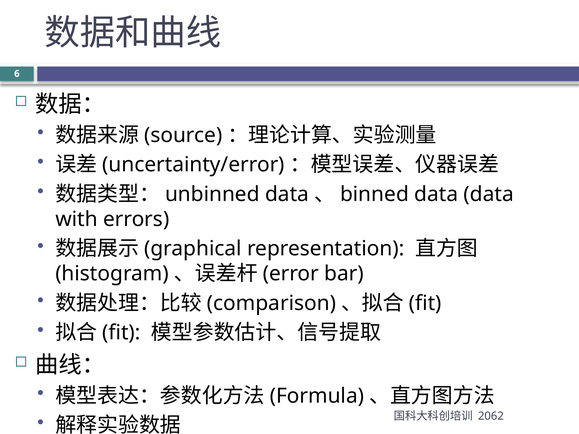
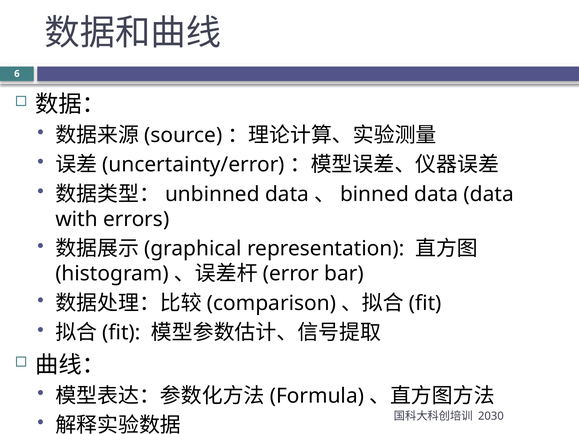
2062: 2062 -> 2030 (491, 416)
